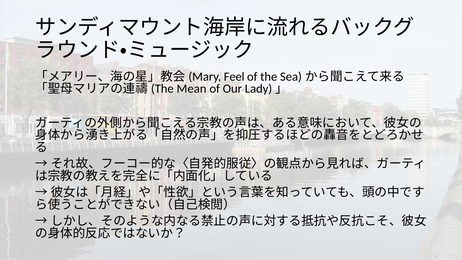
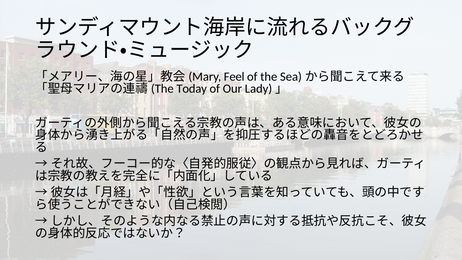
Mean: Mean -> Today (192, 89)
